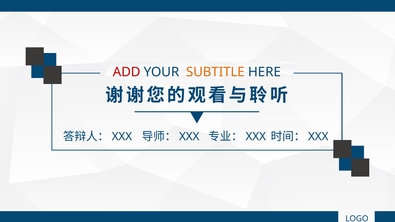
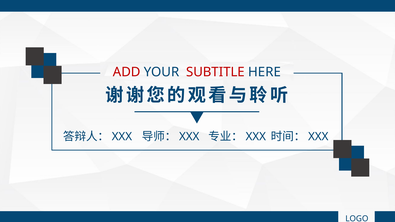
SUBTITLE colour: orange -> red (215, 72)
